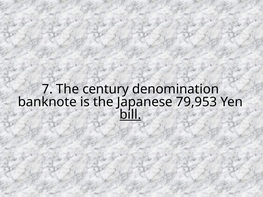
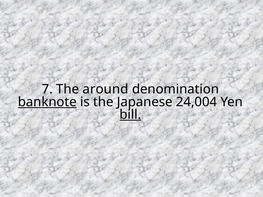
century: century -> around (105, 89)
banknote underline: none -> present (47, 102)
79,953: 79,953 -> 24,004 (197, 102)
